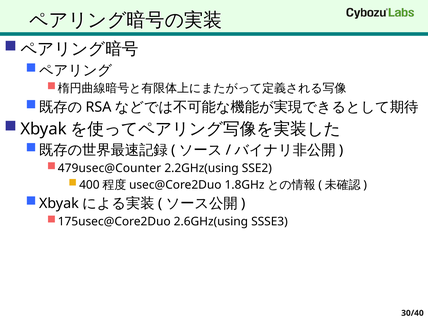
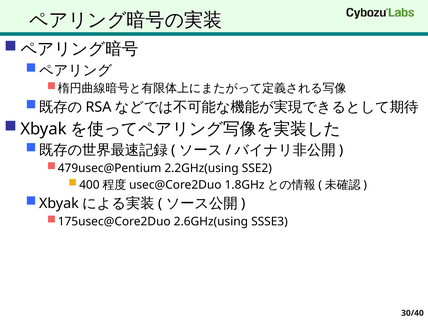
479usec@Counter: 479usec@Counter -> 479usec@Pentium (110, 168)
